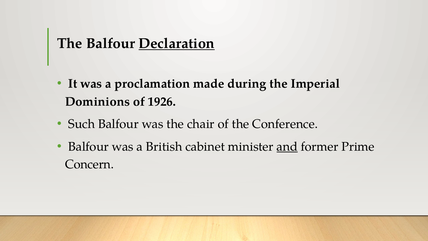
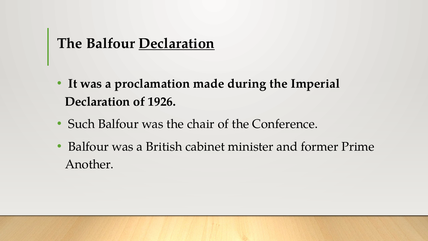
Dominions: Dominions -> Declaration (98, 102)
and underline: present -> none (287, 146)
Concern: Concern -> Another (89, 164)
